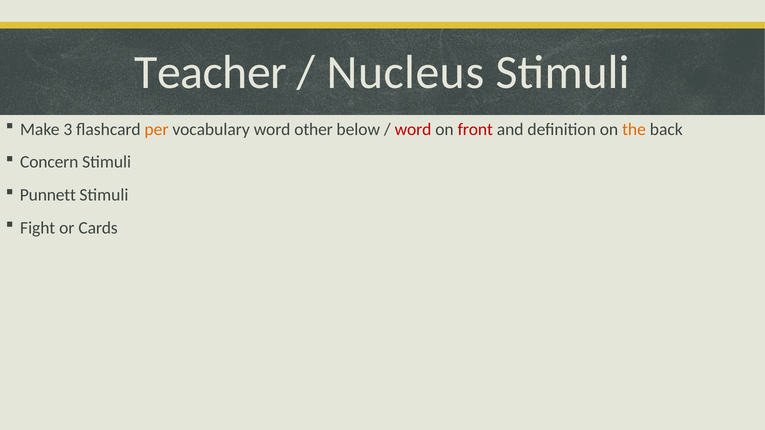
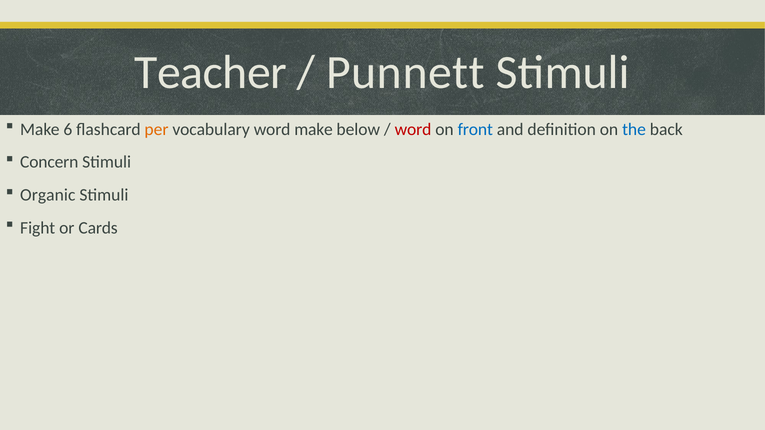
Nucleus: Nucleus -> Punnett (405, 73)
3: 3 -> 6 (68, 129)
word other: other -> make (314, 129)
front colour: red -> blue (475, 129)
the colour: orange -> blue (634, 129)
Punnett: Punnett -> Organic (48, 195)
